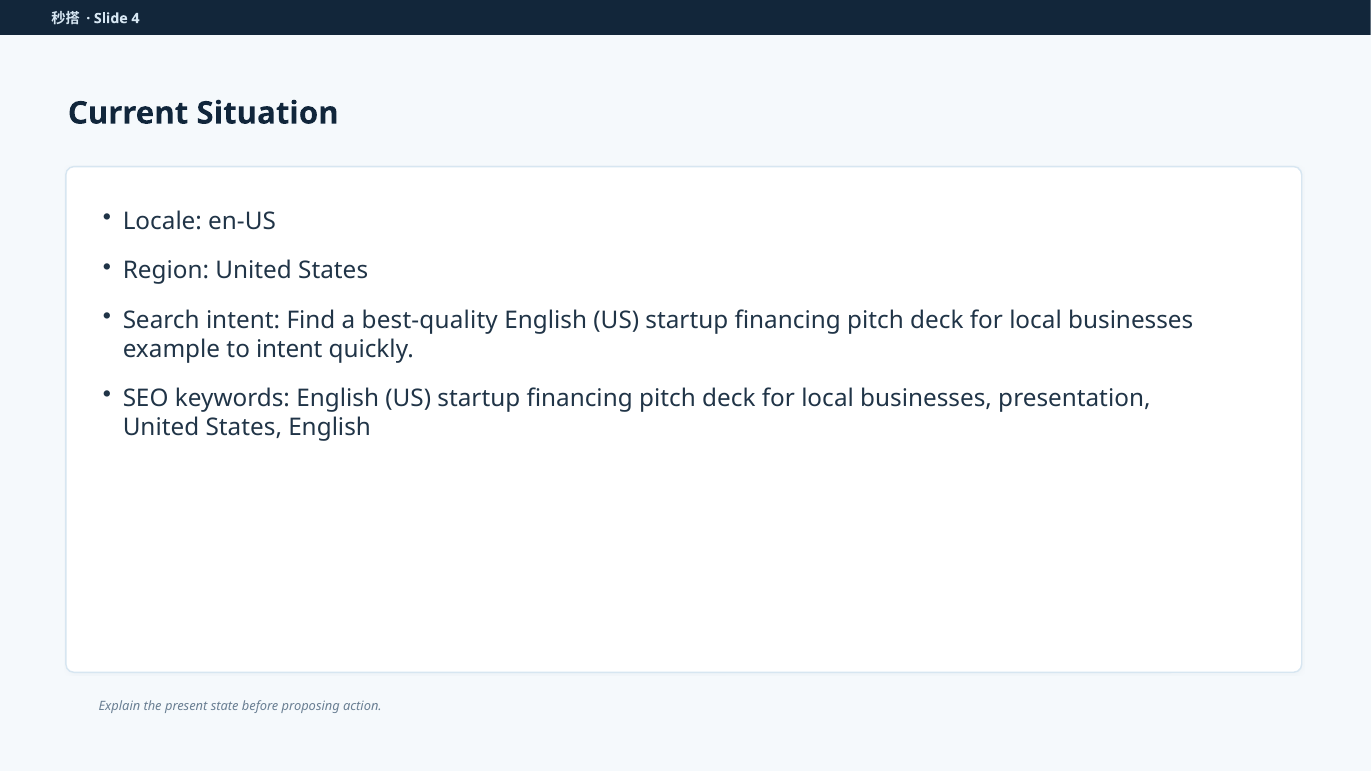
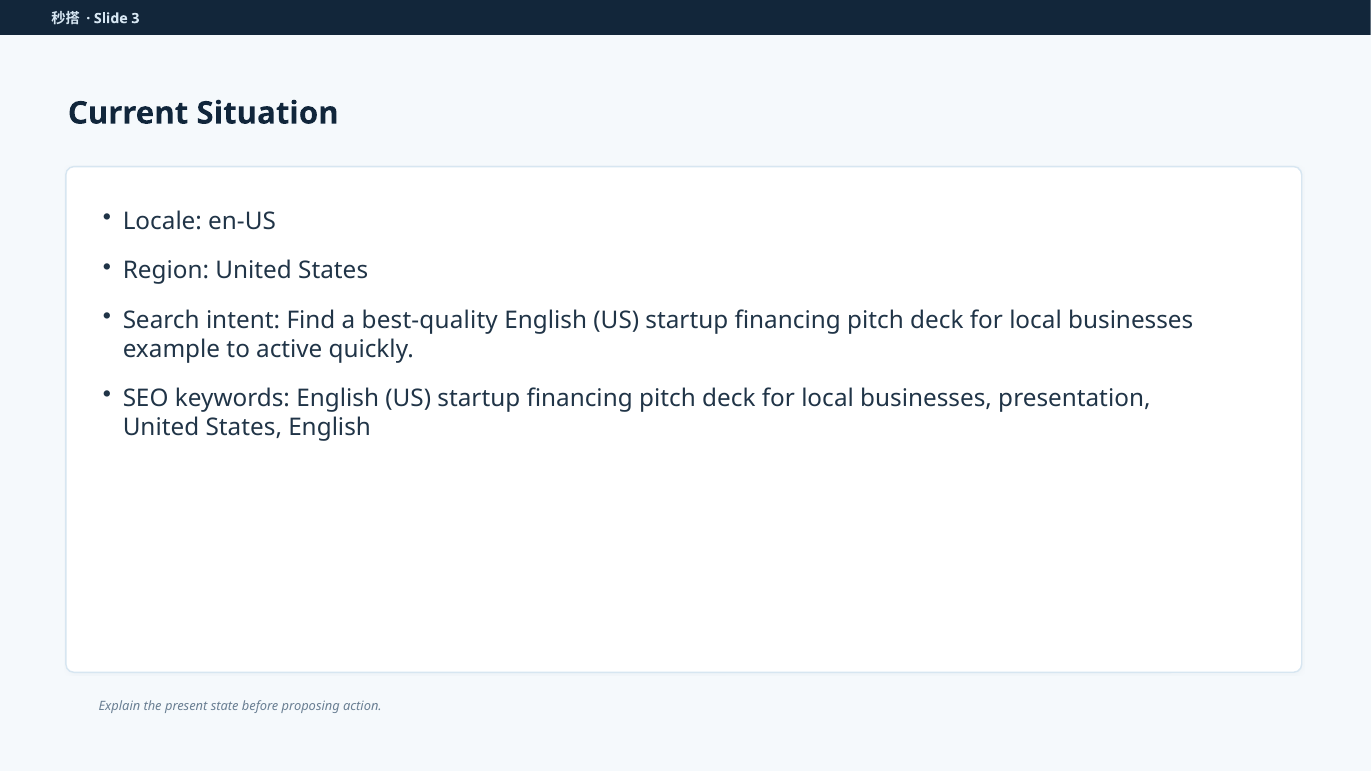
4: 4 -> 3 (135, 18)
to intent: intent -> active (289, 349)
